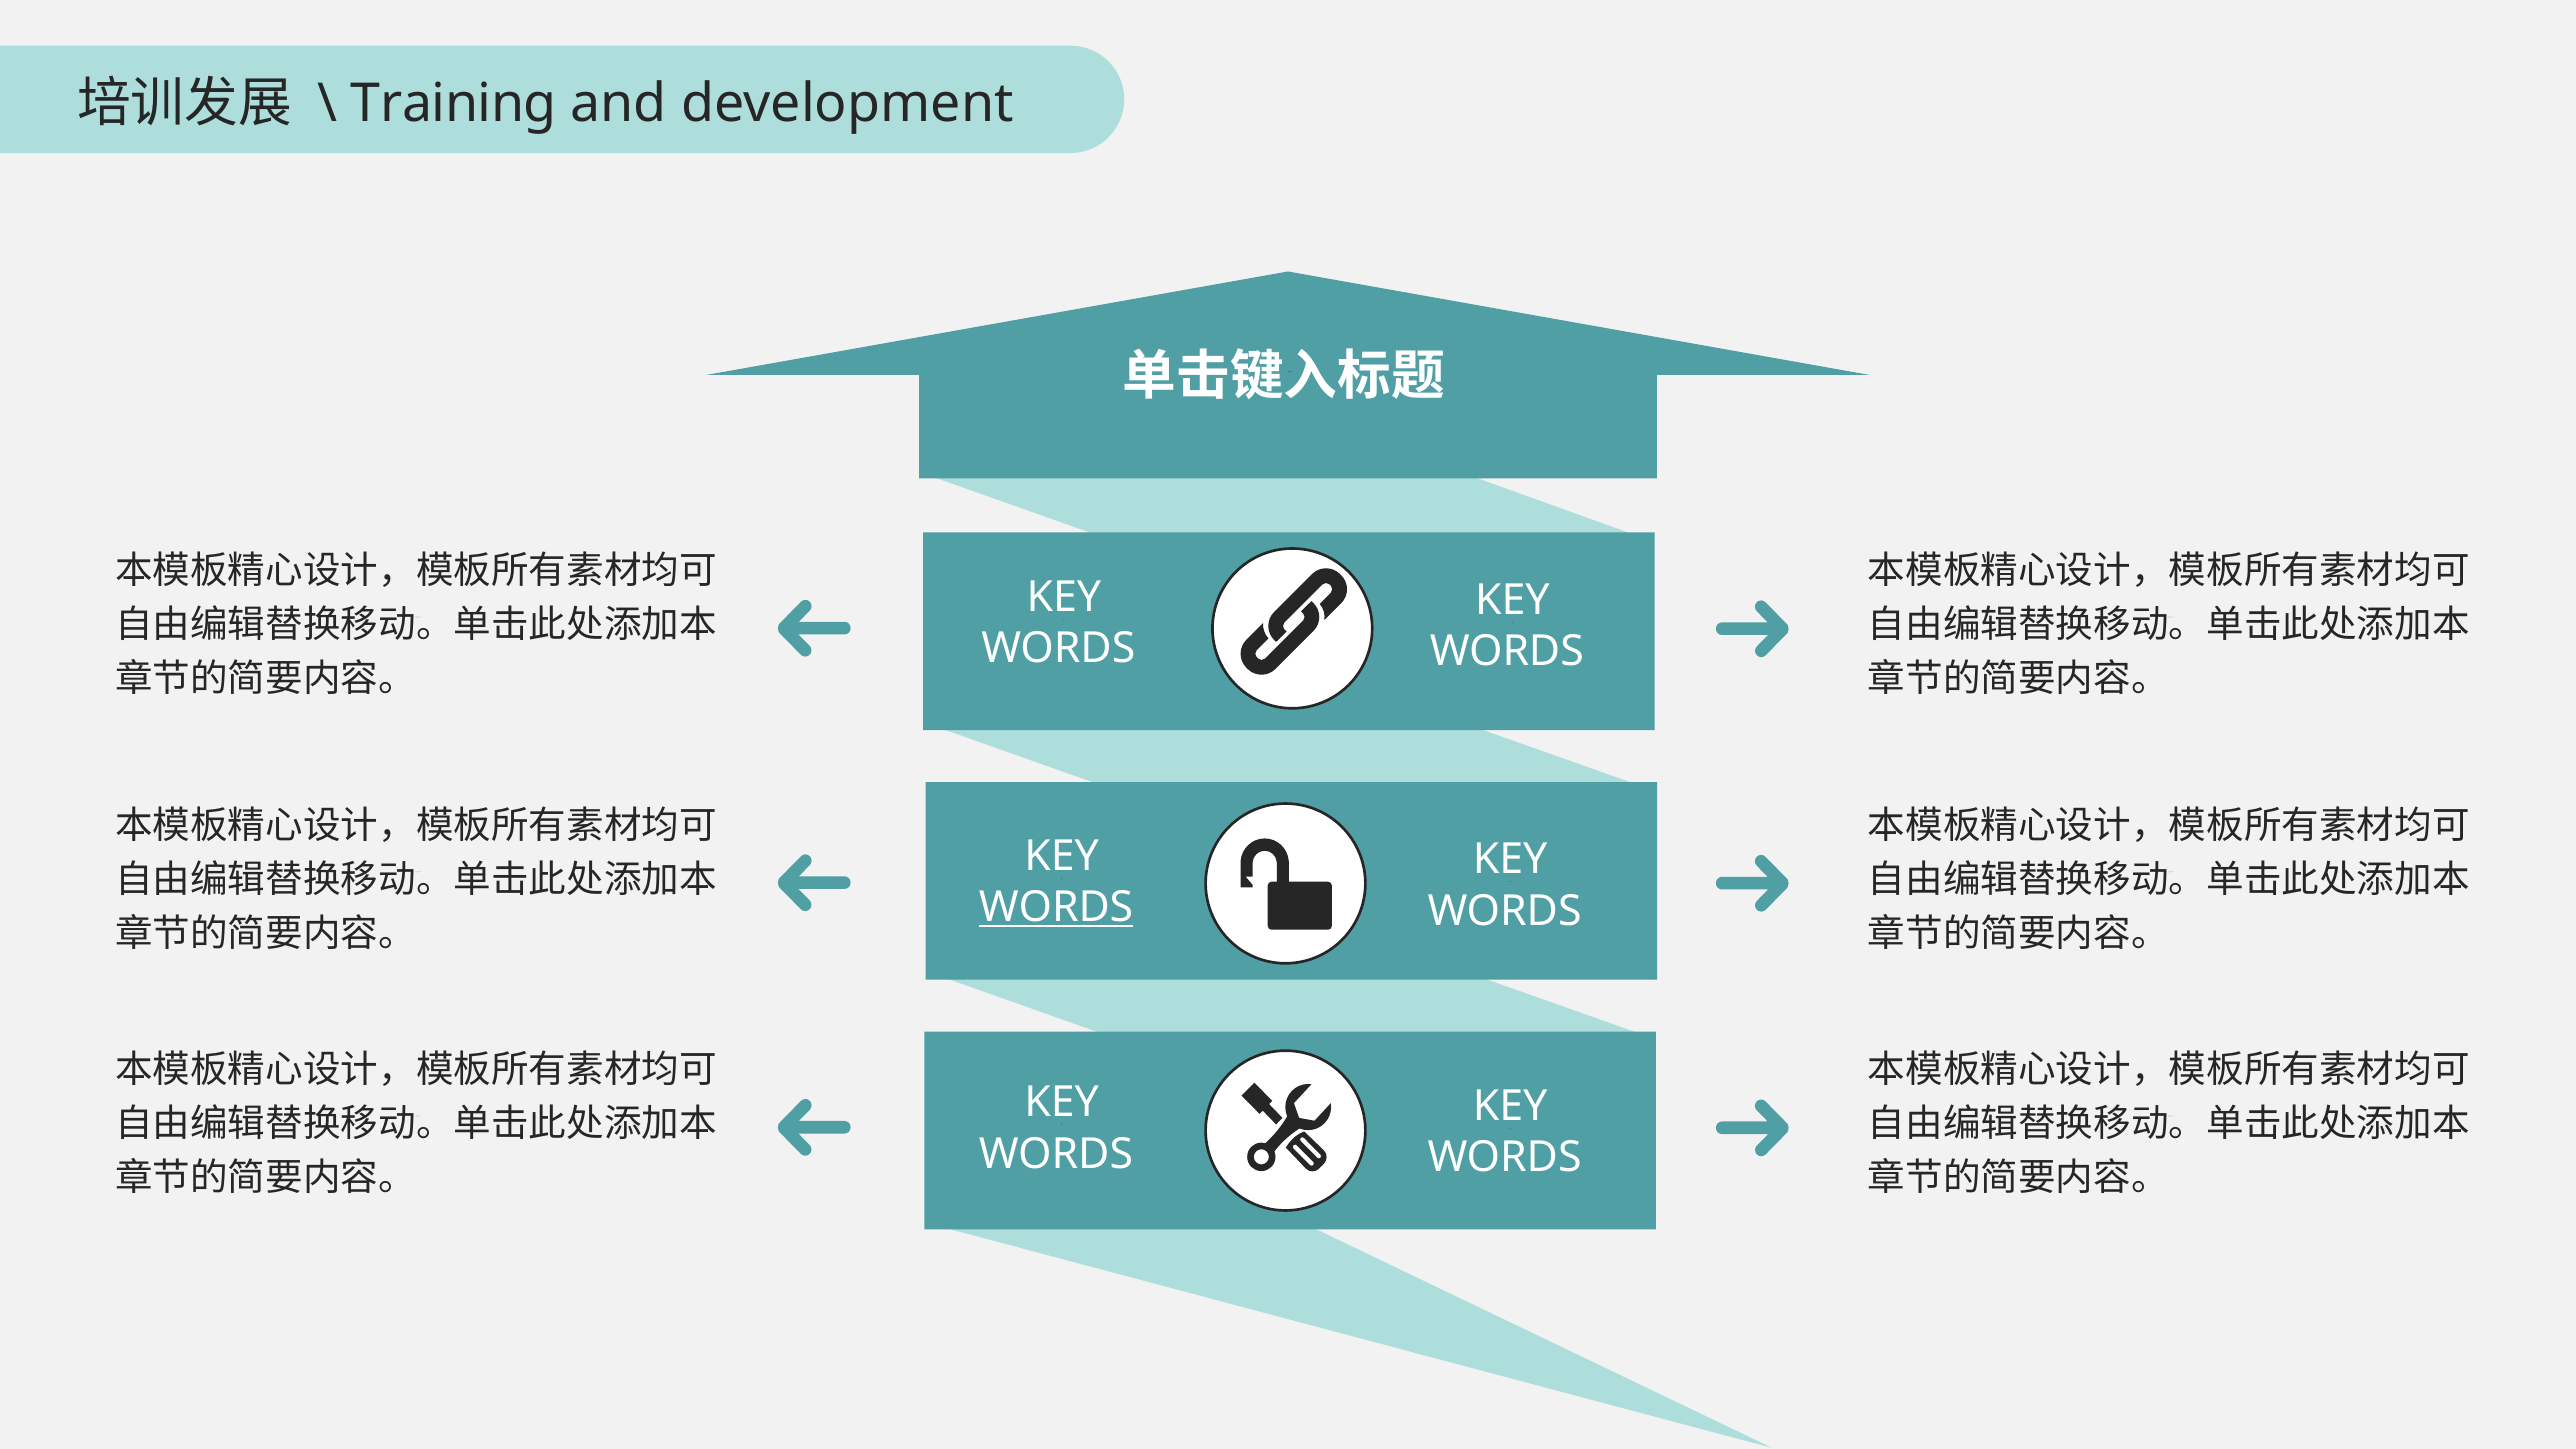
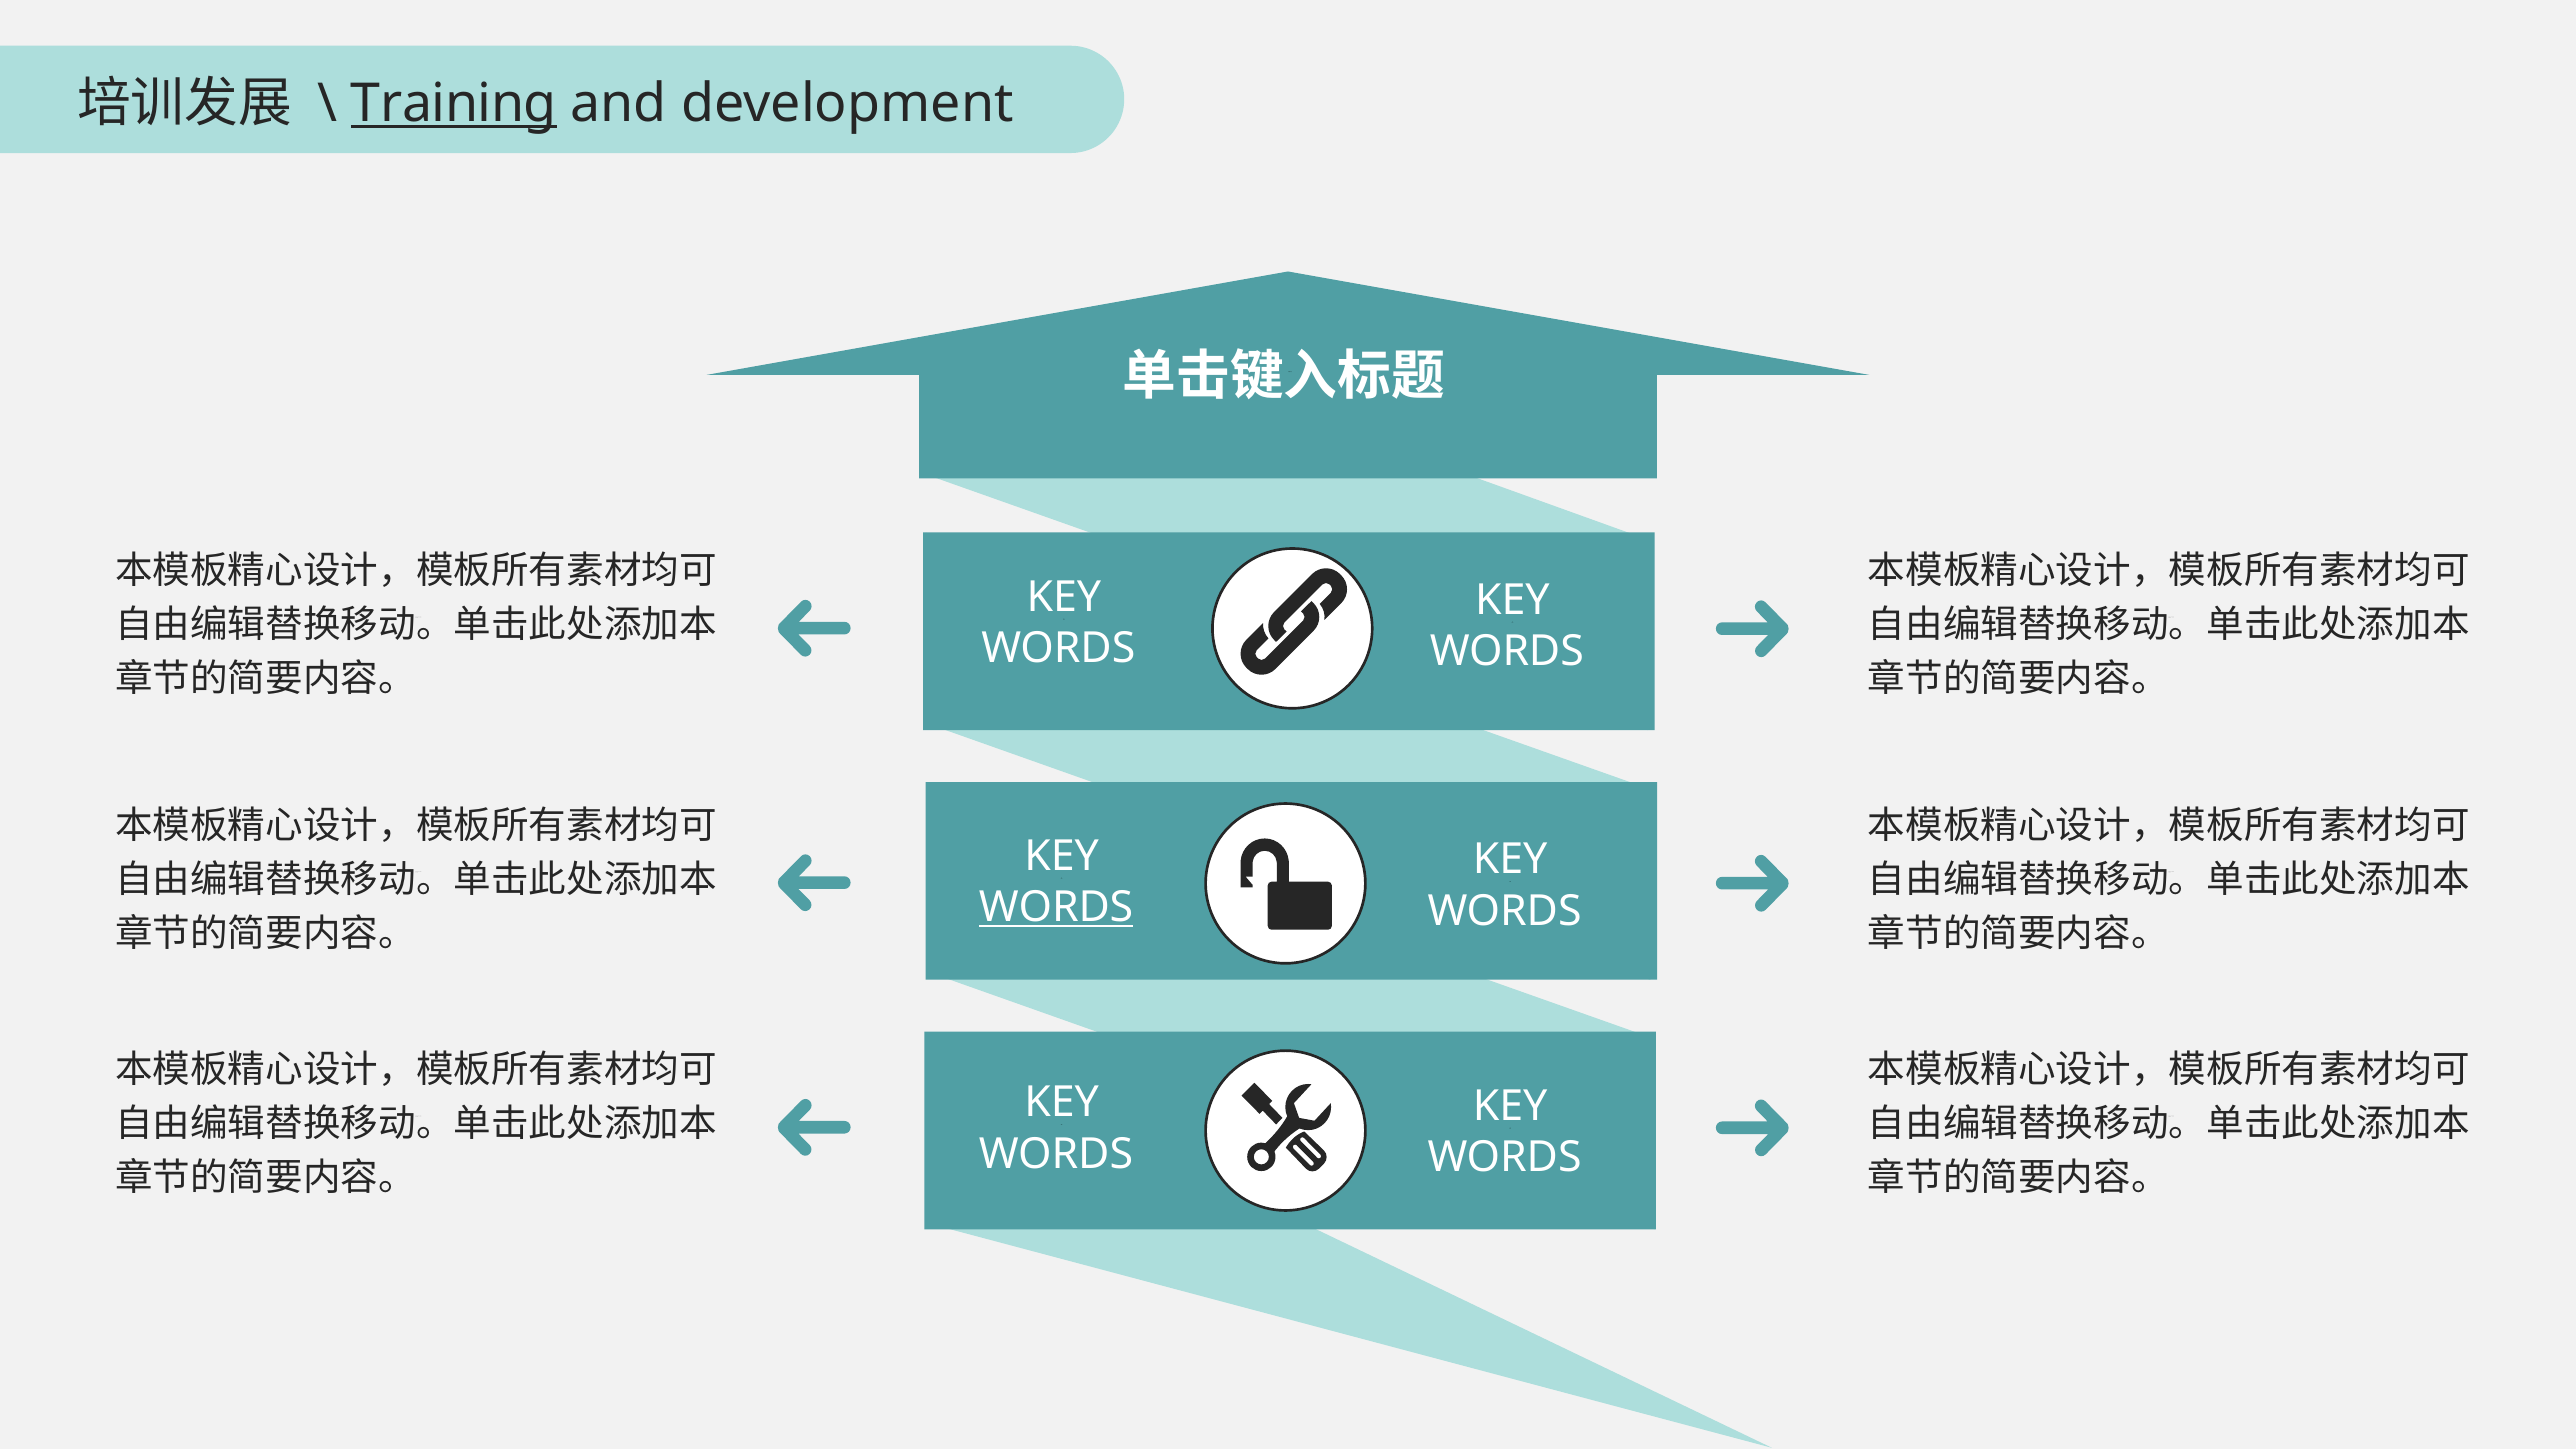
Training underline: none -> present (454, 104)
